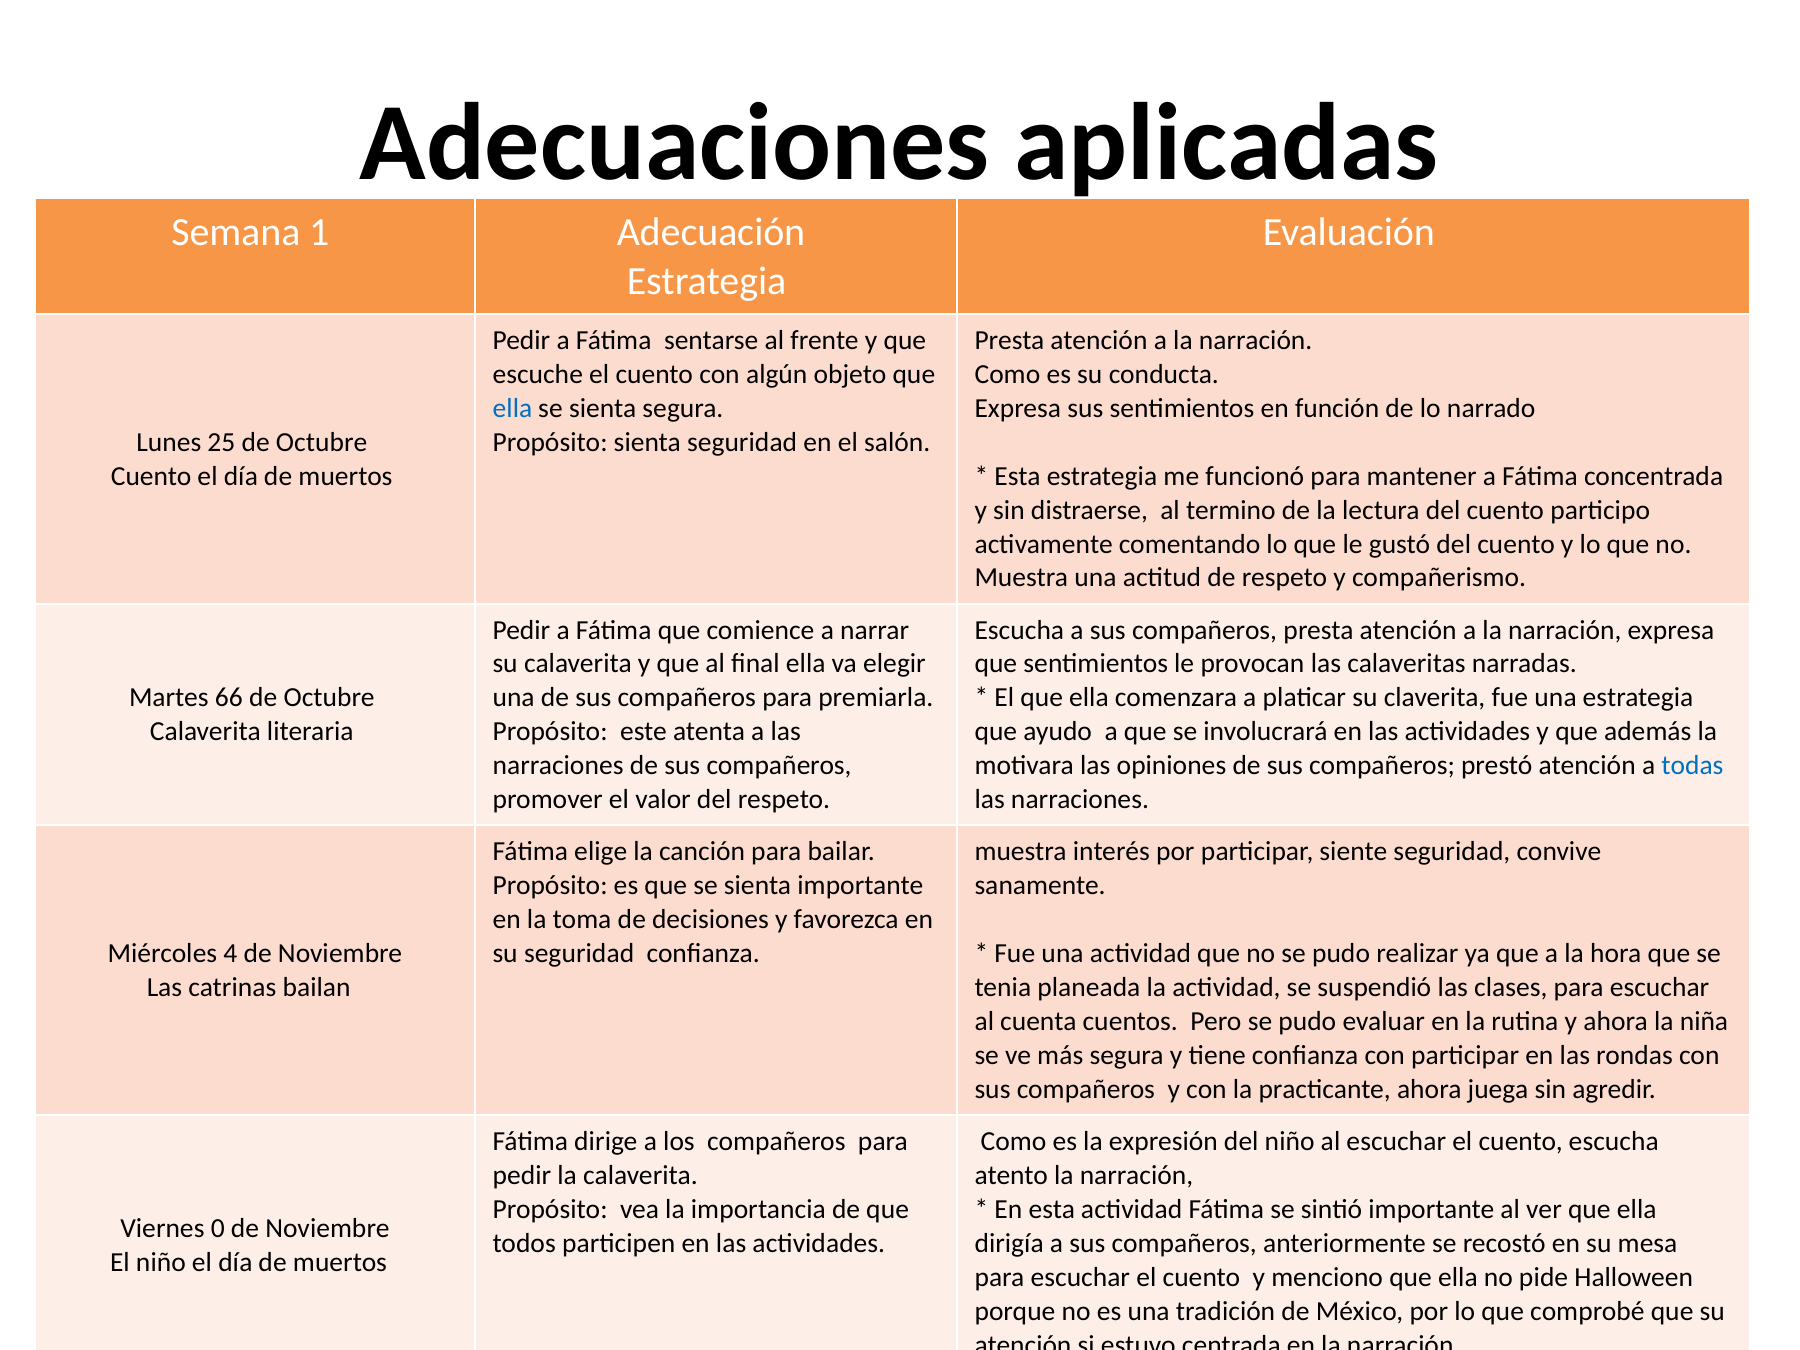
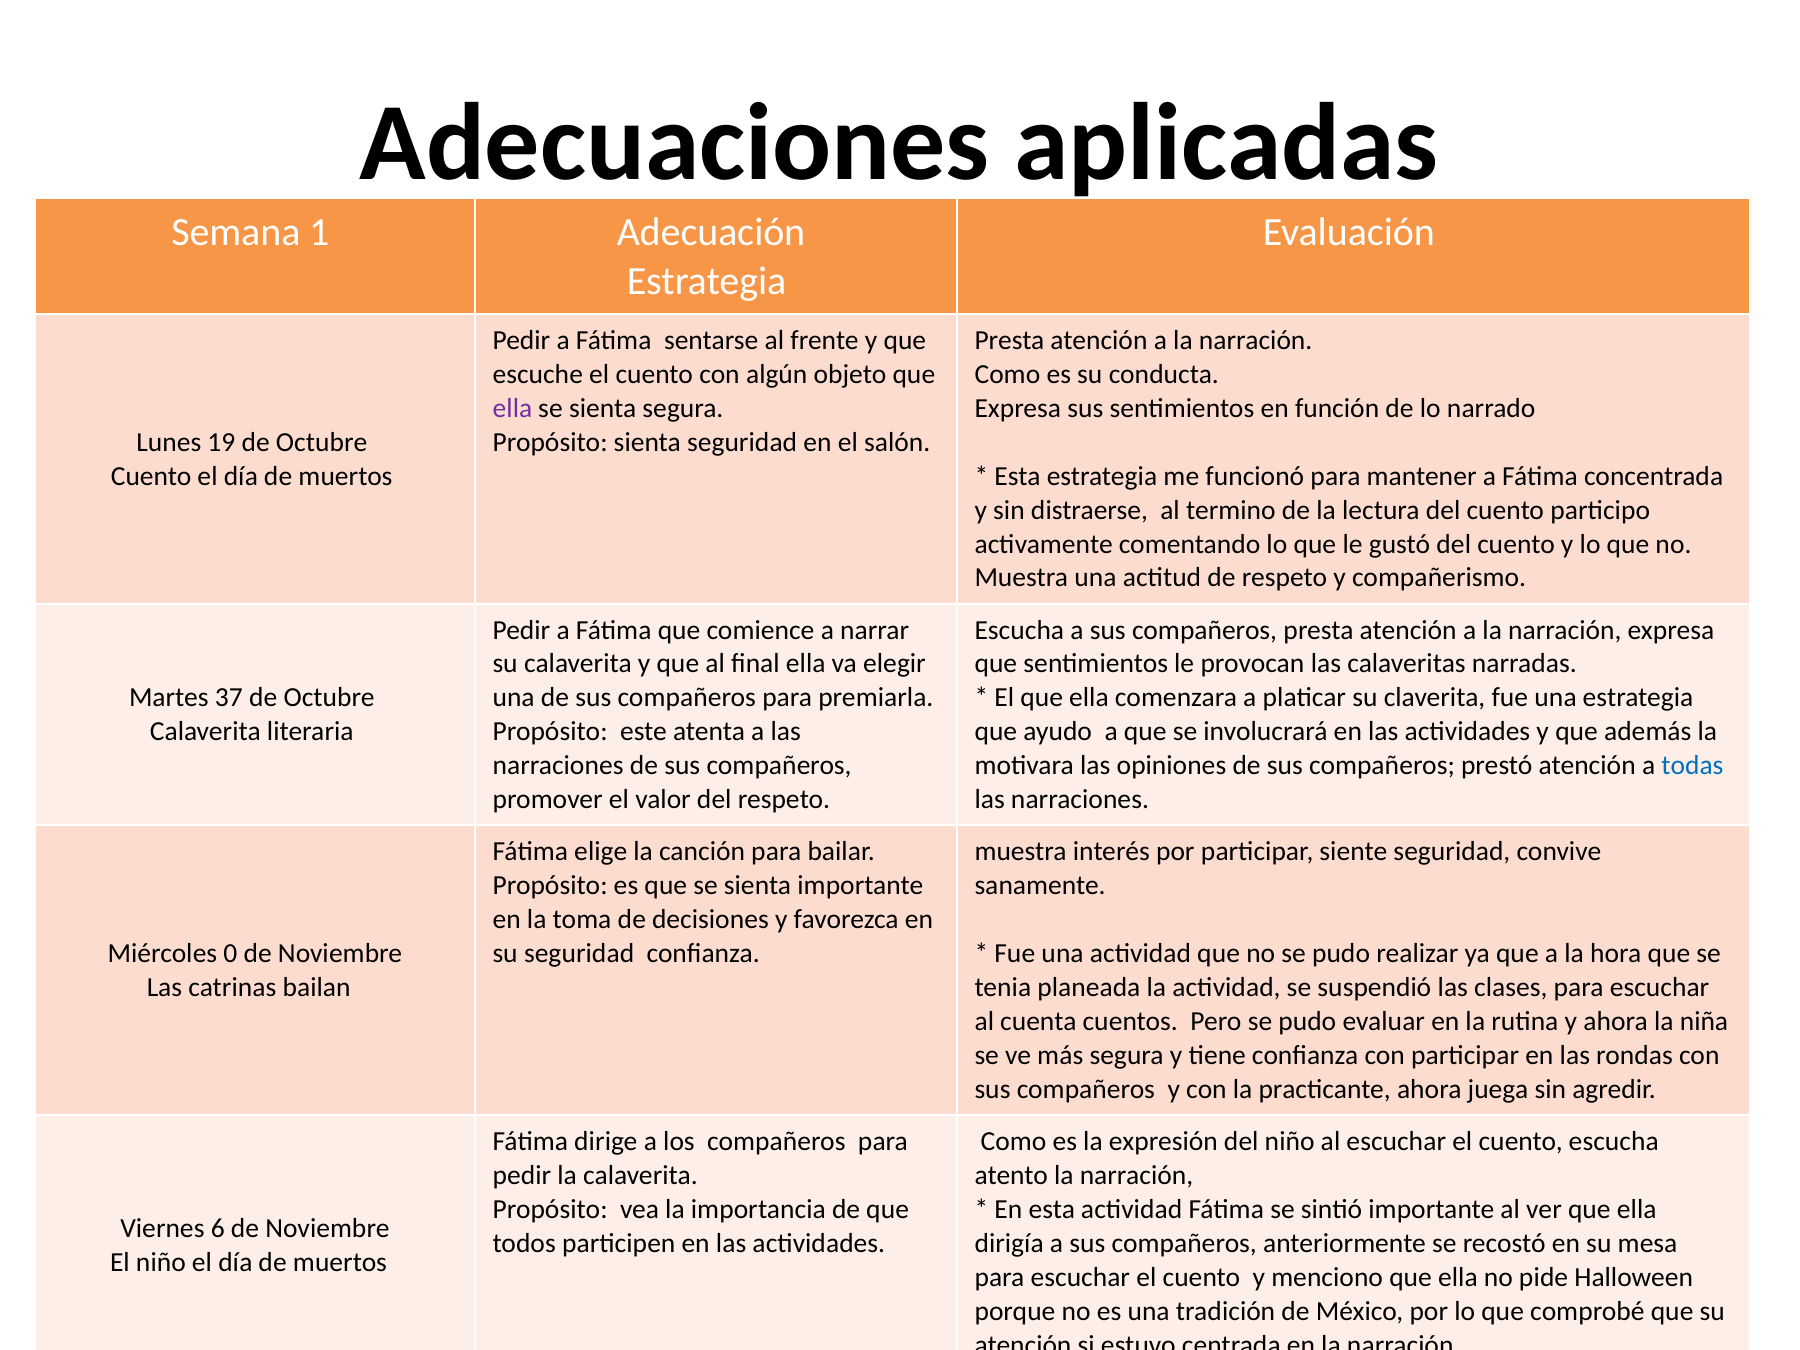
ella colour: blue -> purple (512, 408)
25: 25 -> 19 (221, 442)
66: 66 -> 37 (229, 698)
4: 4 -> 0 (230, 954)
0: 0 -> 6 (218, 1228)
